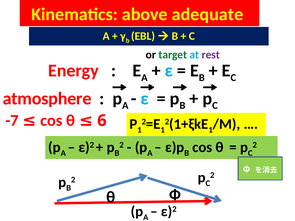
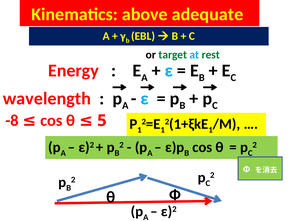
rest colour: purple -> green (211, 55)
atmosphere: atmosphere -> wavelength (47, 99)
-7: -7 -> -8 (12, 121)
6: 6 -> 5 (102, 121)
